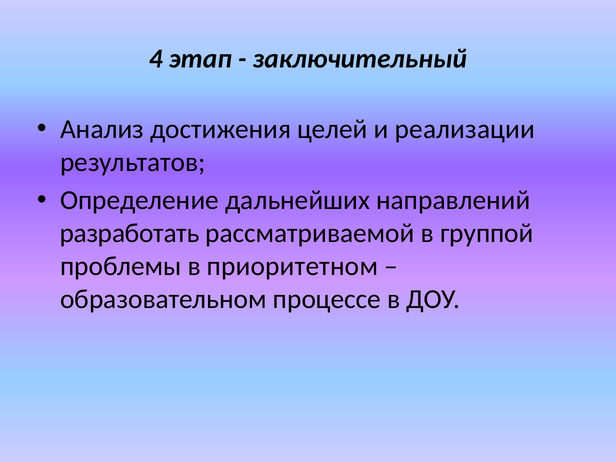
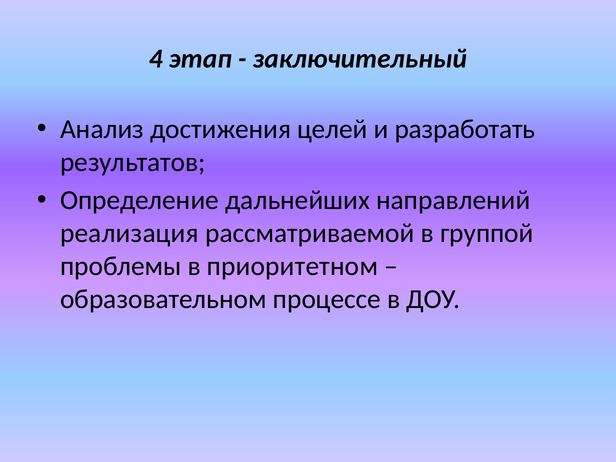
реализации: реализации -> разработать (465, 129)
разработать: разработать -> реализация (129, 233)
